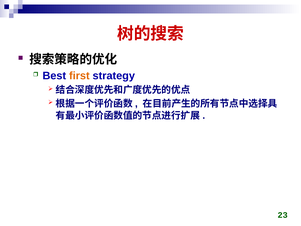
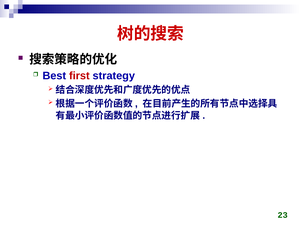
first colour: orange -> red (79, 76)
